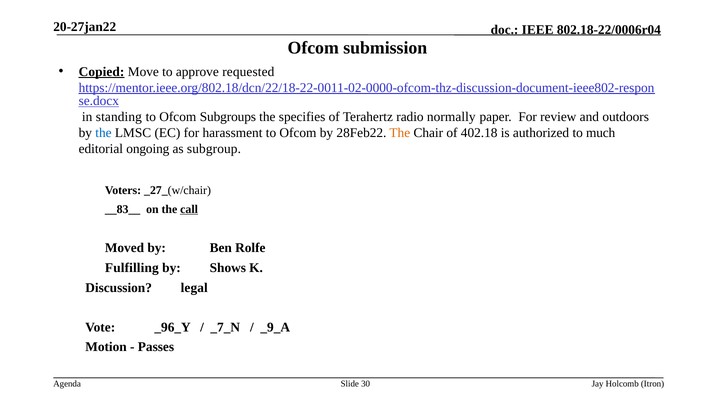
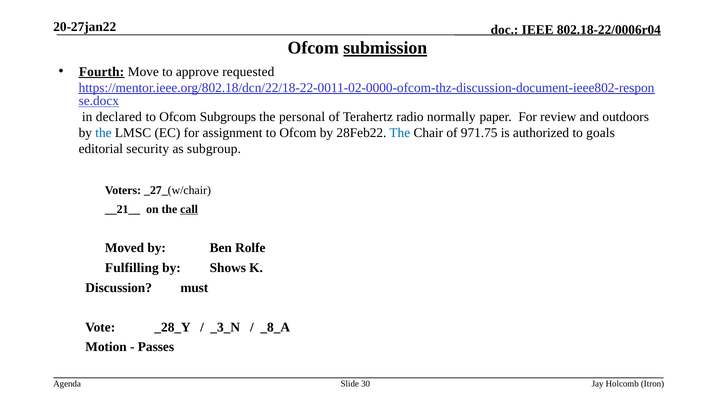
submission underline: none -> present (385, 48)
Copied: Copied -> Fourth (102, 72)
standing: standing -> declared (119, 117)
specifies: specifies -> personal (302, 117)
harassment: harassment -> assignment (233, 133)
The colour: orange -> blue (400, 133)
402.18: 402.18 -> 971.75 (479, 133)
much: much -> goals (601, 133)
ongoing: ongoing -> security (148, 149)
__83__: __83__ -> __21__ (123, 209)
legal: legal -> must (194, 288)
_96_Y: _96_Y -> _28_Y (173, 327)
_7_N: _7_N -> _3_N (225, 327)
_9_A: _9_A -> _8_A (275, 327)
